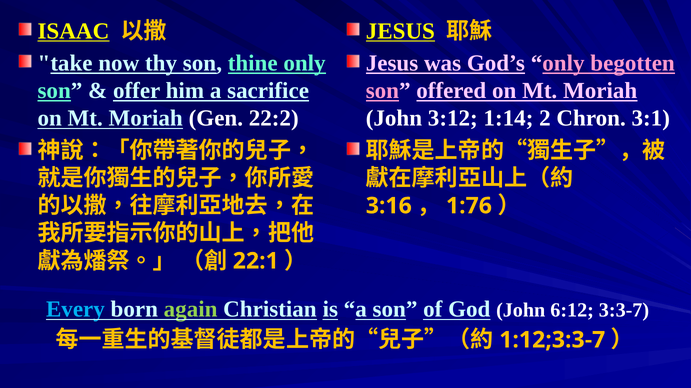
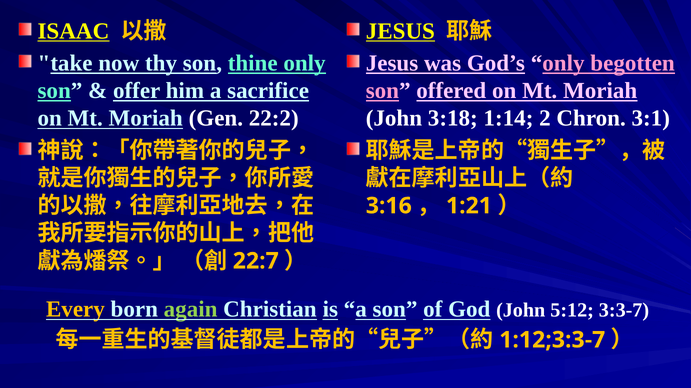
3:12: 3:12 -> 3:18 (453, 119)
1:76: 1:76 -> 1:21 (469, 206)
22:1: 22:1 -> 22:7 (256, 261)
Every colour: light blue -> yellow (75, 310)
6:12: 6:12 -> 5:12 (572, 311)
